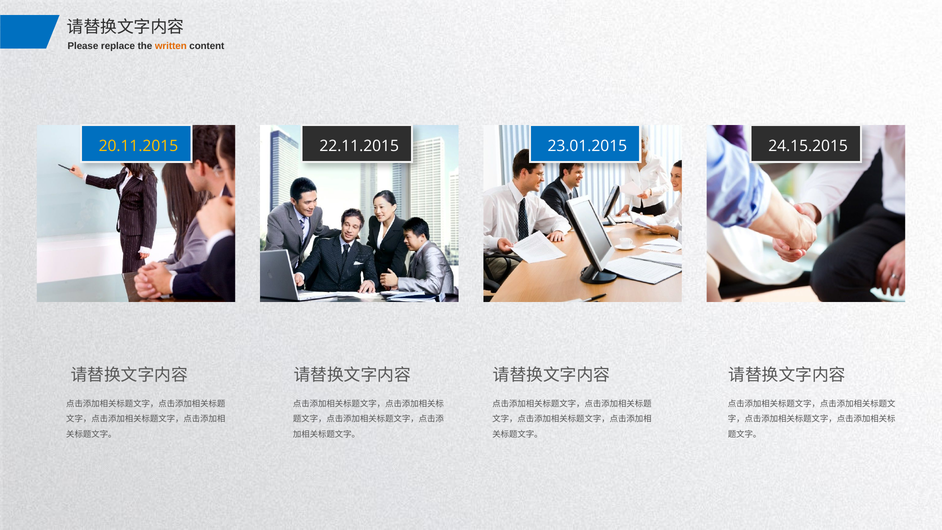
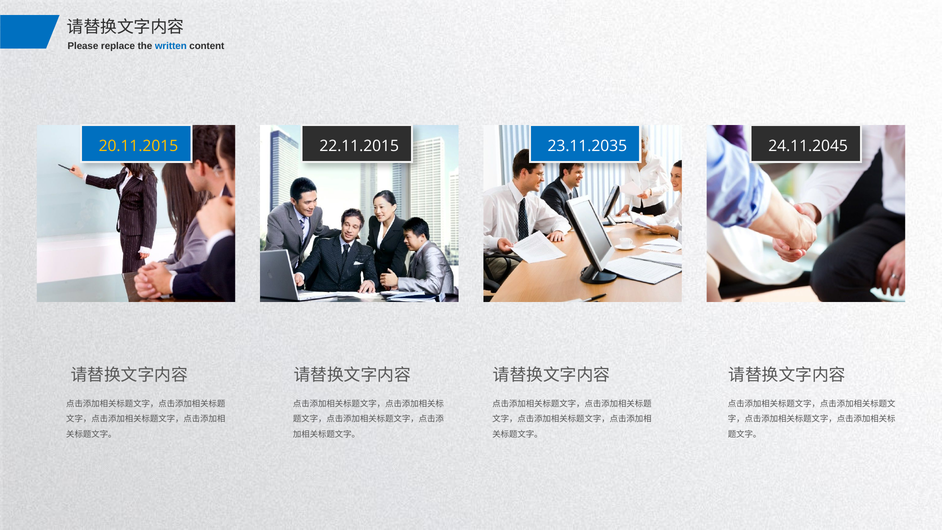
written colour: orange -> blue (171, 46)
23.01.2015: 23.01.2015 -> 23.11.2035 (587, 146)
24.15.2015: 24.15.2015 -> 24.11.2045 (808, 146)
